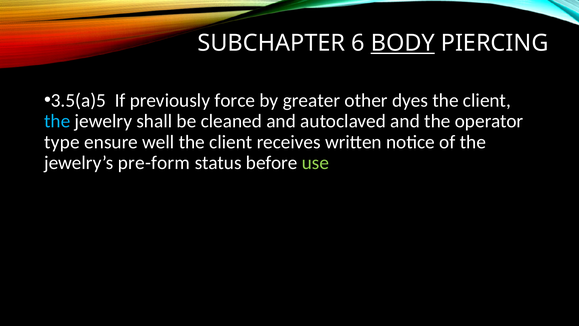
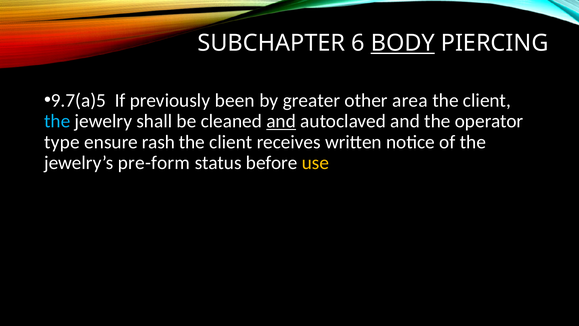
3.5(a)5: 3.5(a)5 -> 9.7(a)5 (78, 100)
force: force -> been (235, 100)
dyes: dyes -> area (410, 100)
and underline: none -> present (281, 121)
well: well -> rash (158, 142)
use colour: light green -> yellow (315, 163)
